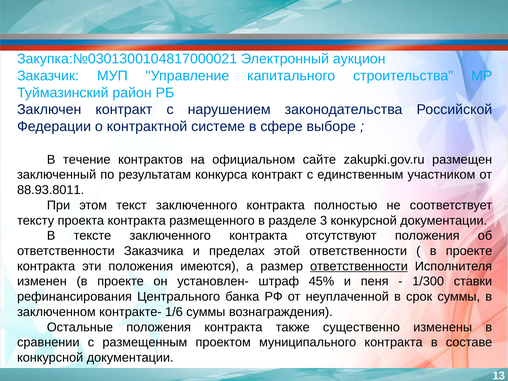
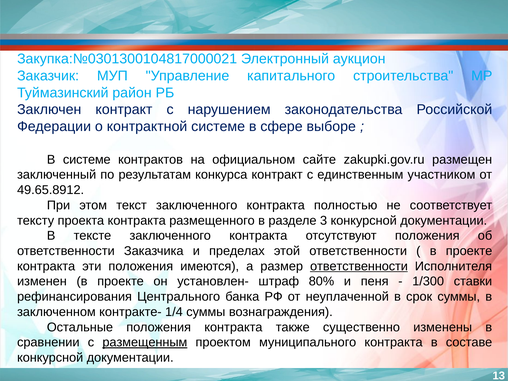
В течение: течение -> системе (87, 160)
88.93.8011: 88.93.8011 -> 49.65.8912 (51, 190)
45%: 45% -> 80% (321, 281)
1/6: 1/6 -> 1/4 (174, 312)
размещенным underline: none -> present (145, 342)
